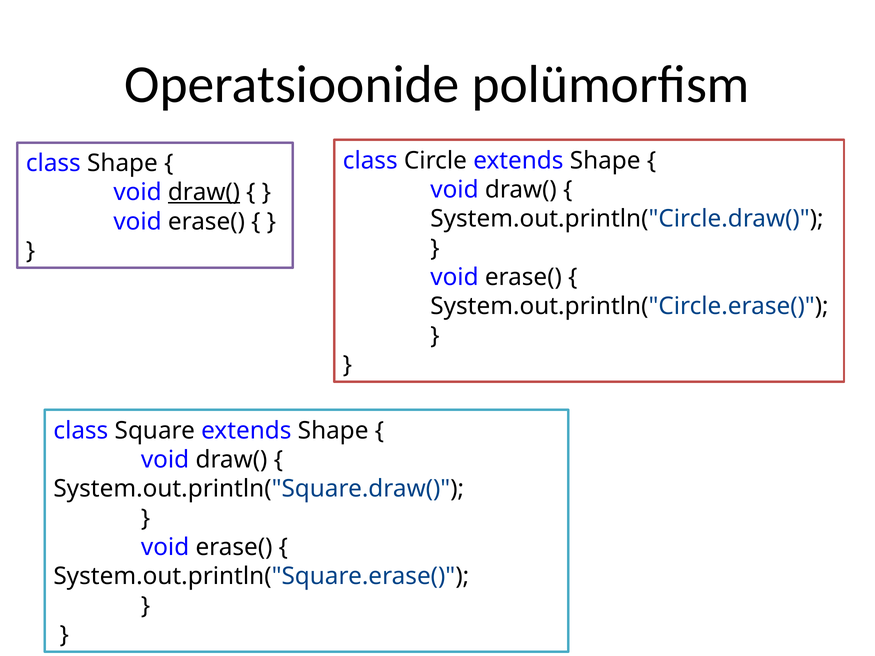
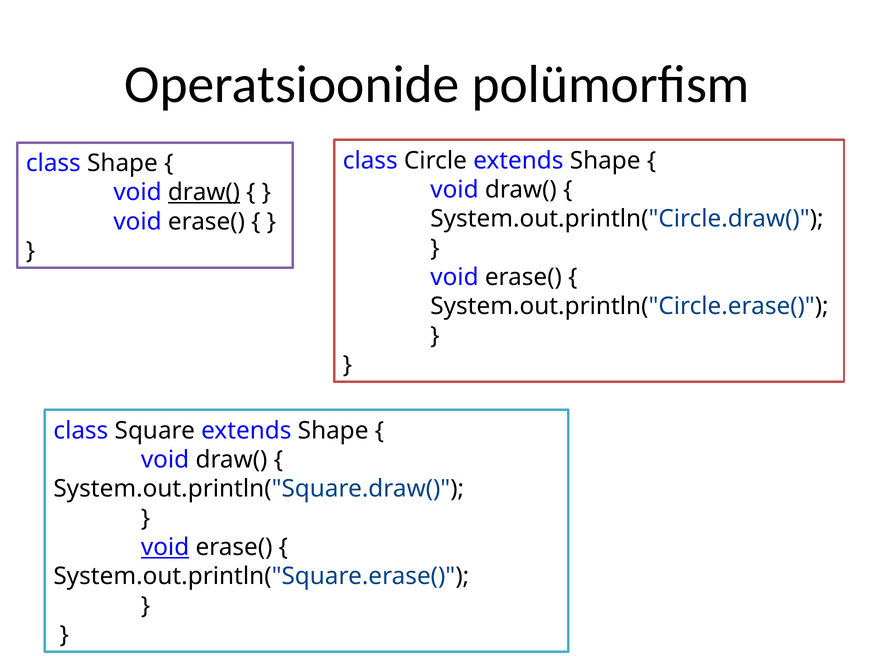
void underline: none -> present (165, 547)
